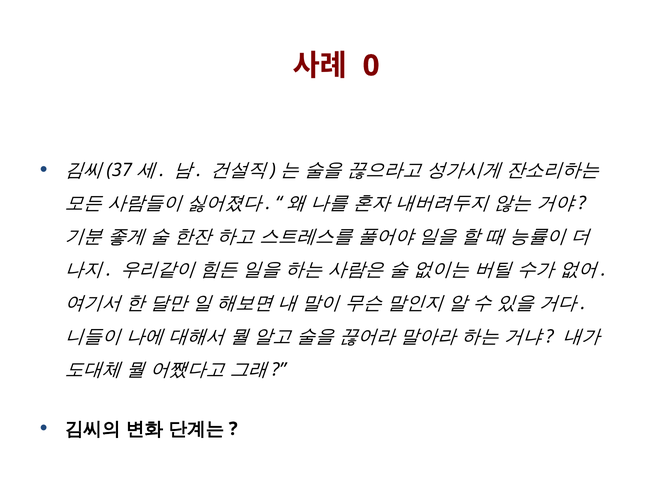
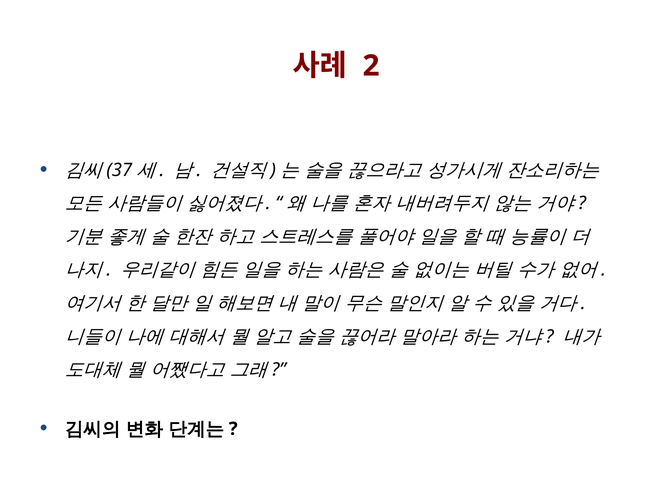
0: 0 -> 2 (371, 66)
